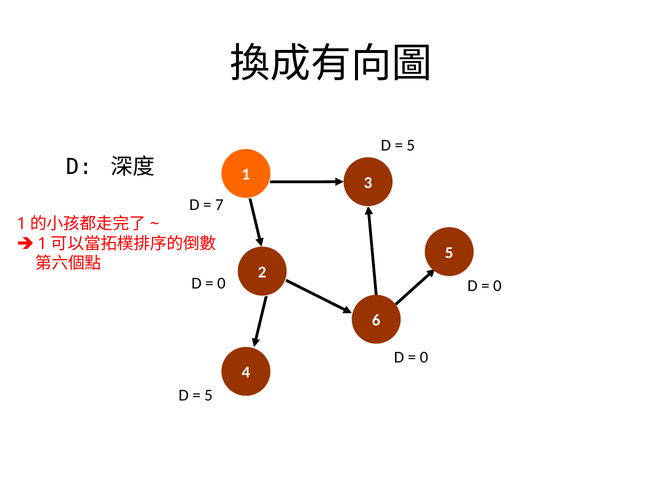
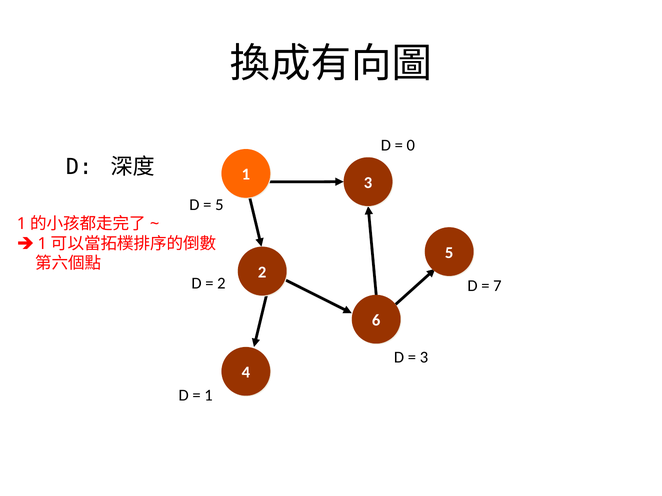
5: 5 -> 0 (411, 146)
7: 7 -> 5 (219, 205)
0: 0 -> 2 (221, 284)
0: 0 -> 7 (497, 286)
0: 0 -> 3 (424, 358)
5: 5 -> 1 (208, 396)
